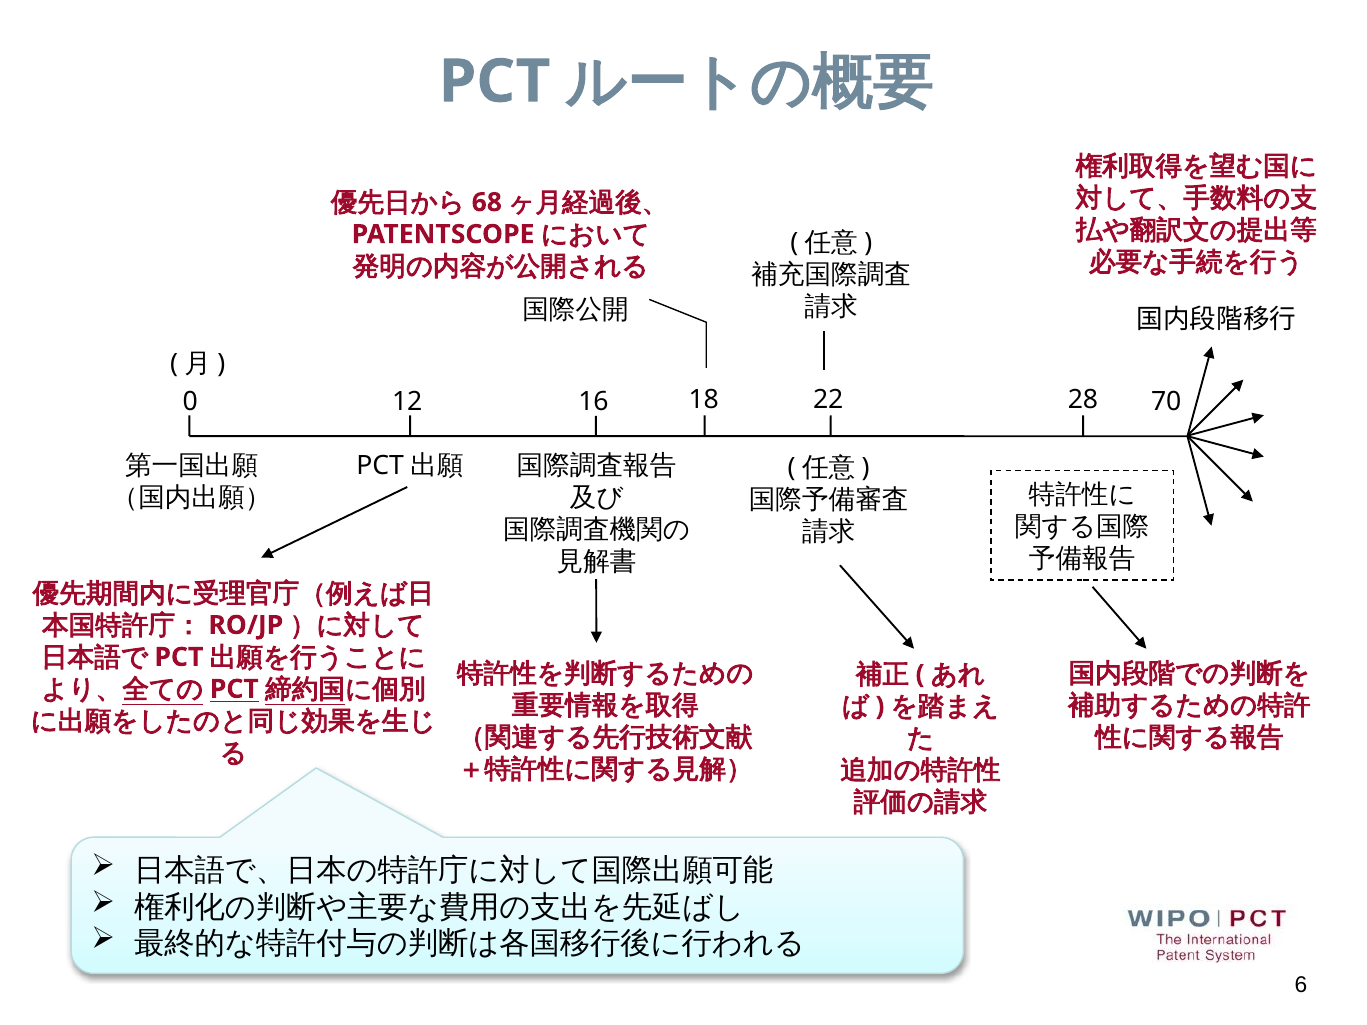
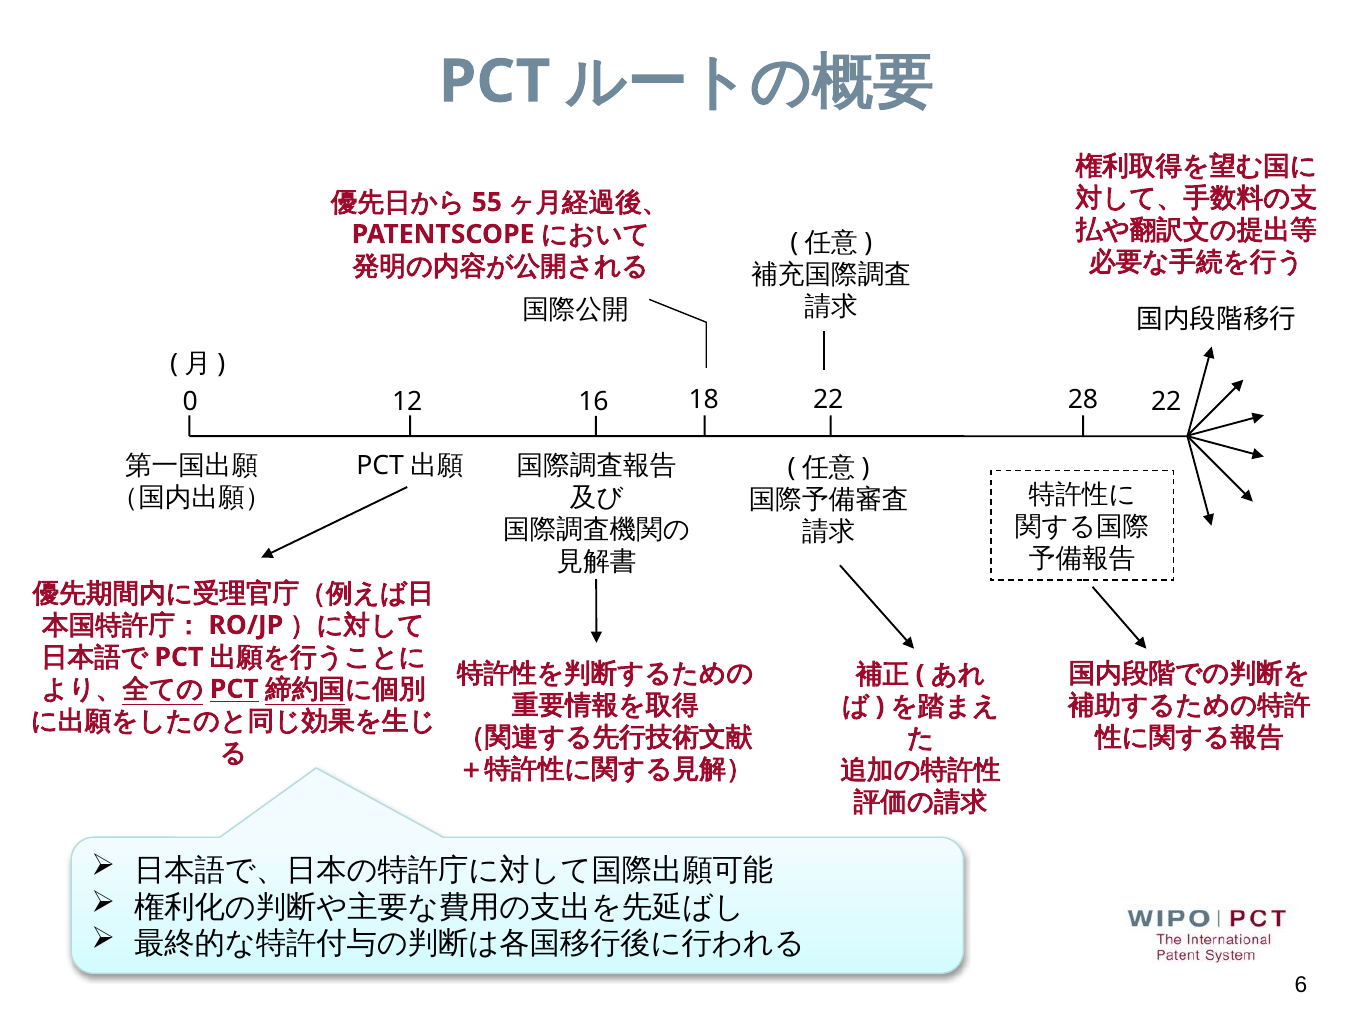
68: 68 -> 55 (487, 202)
0 70: 70 -> 22 (1166, 402)
